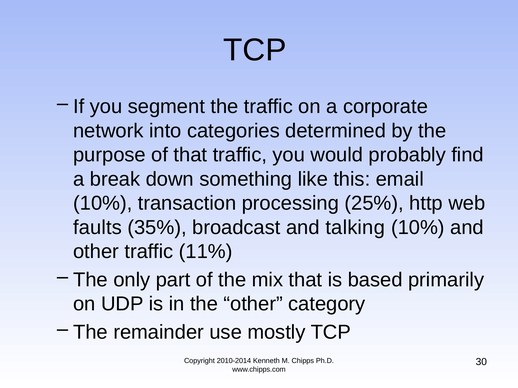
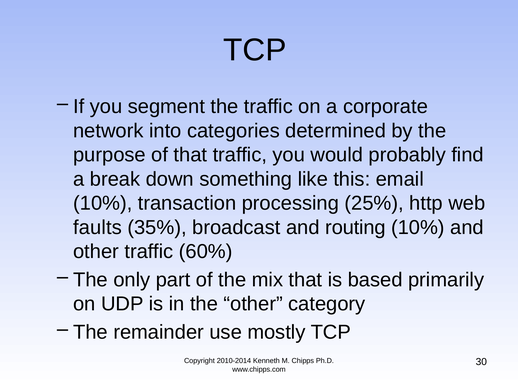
talking: talking -> routing (355, 228)
11%: 11% -> 60% (206, 252)
